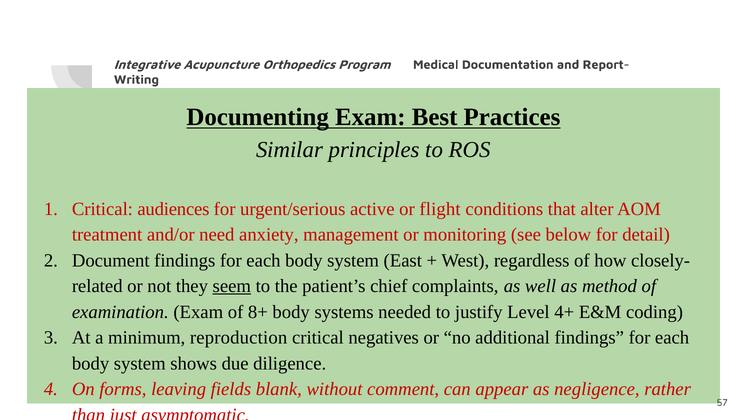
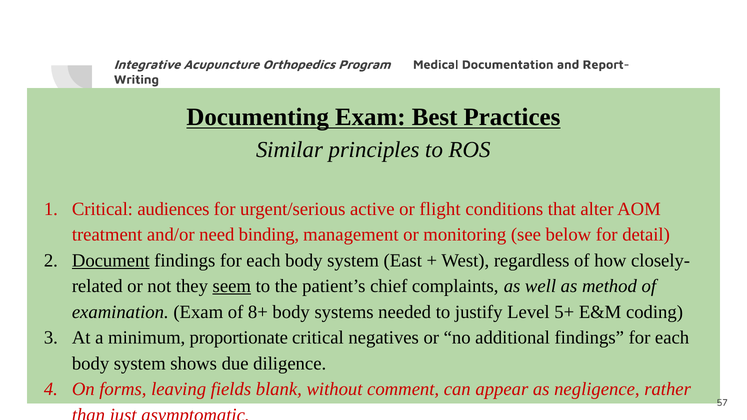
anxiety: anxiety -> binding (269, 235)
Document underline: none -> present (111, 260)
4+: 4+ -> 5+ (564, 312)
reproduction: reproduction -> proportionate (239, 338)
